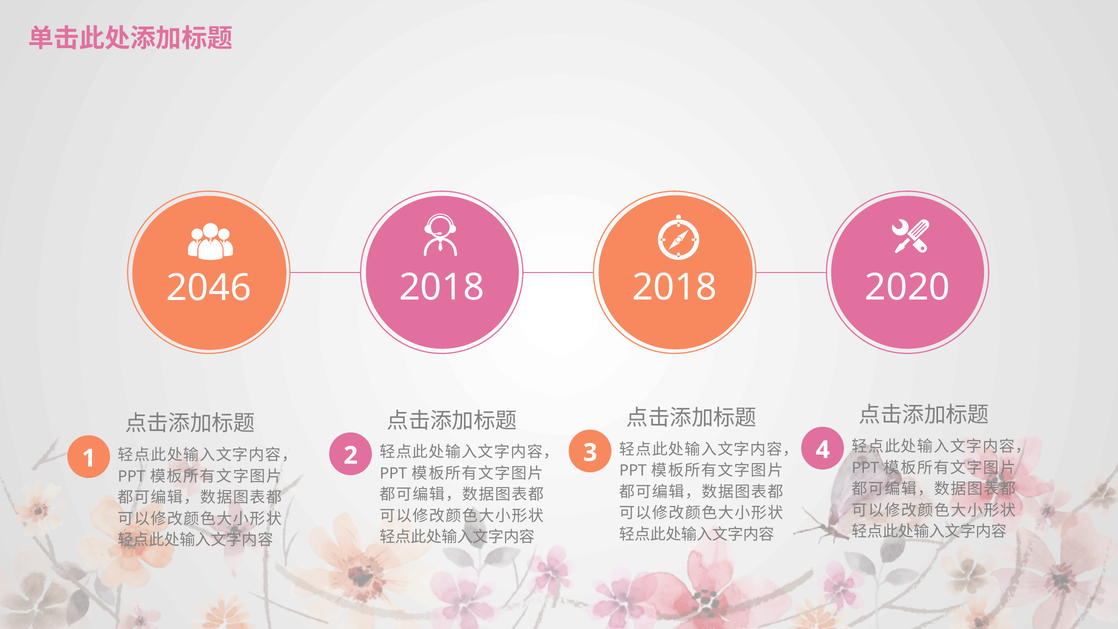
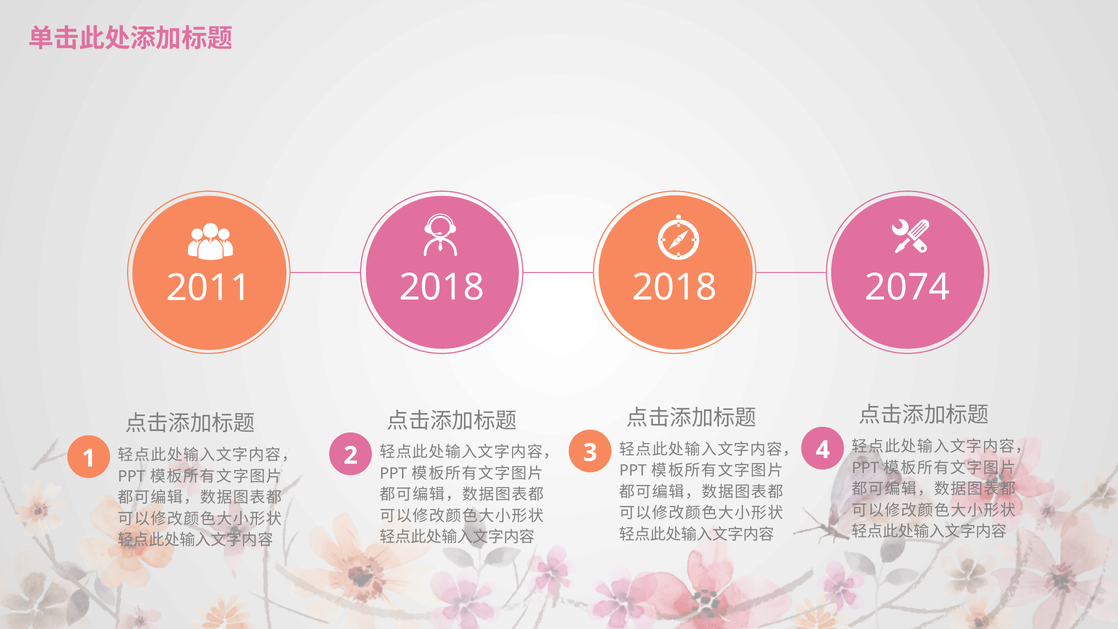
2046: 2046 -> 2011 (209, 288)
2020: 2020 -> 2074 (908, 287)
